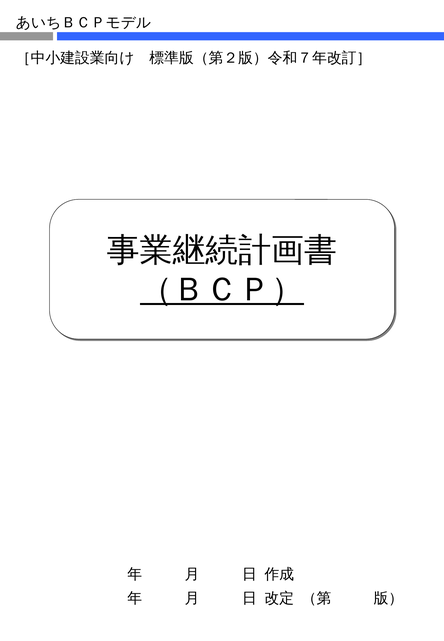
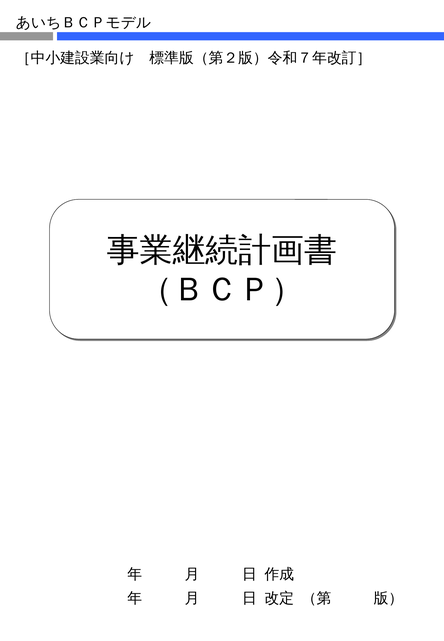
（ＢＣＰ） underline: present -> none (222, 290)
